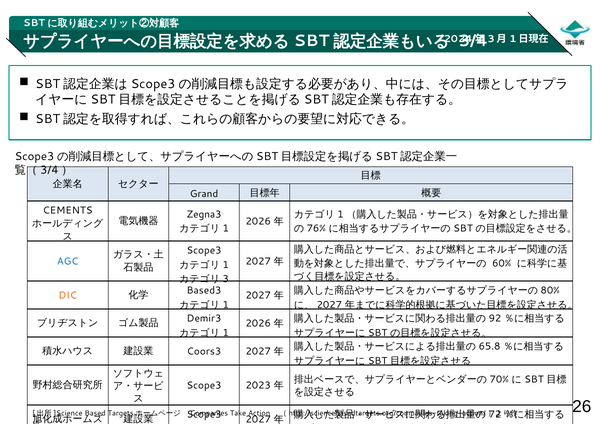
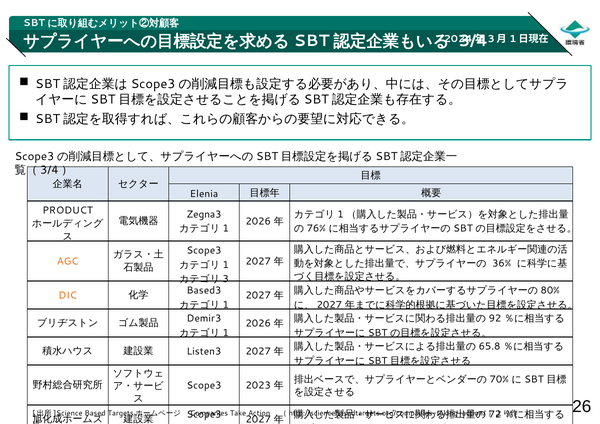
Grand: Grand -> Elenia (204, 194)
CEMENTS: CEMENTS -> PRODUCT (68, 211)
AGC colour: blue -> orange (68, 262)
60%: 60% -> 36% (502, 263)
Coors3: Coors3 -> Listen3 (204, 352)
